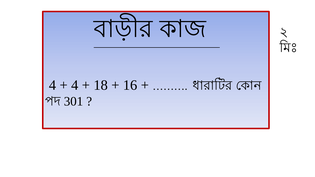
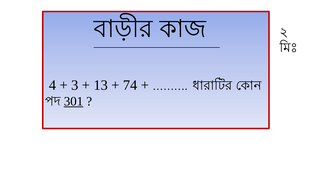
4: 4 -> 3 (75, 85)
18: 18 -> 13 (101, 85)
16: 16 -> 74 (130, 85)
301 underline: none -> present (73, 101)
